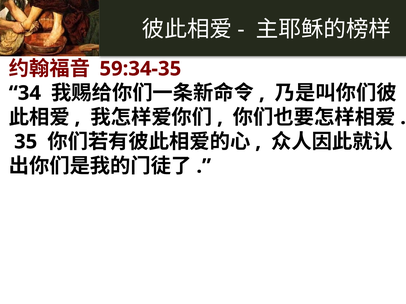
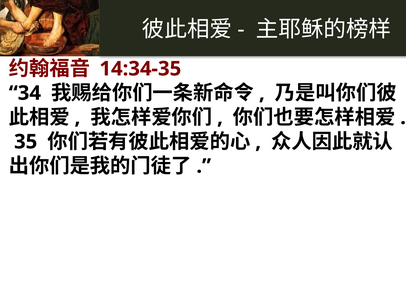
59:34-35: 59:34-35 -> 14:34-35 (140, 69)
